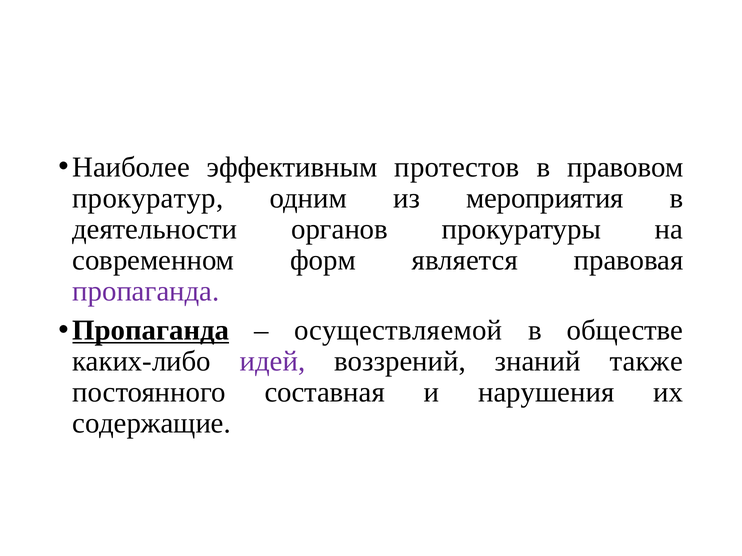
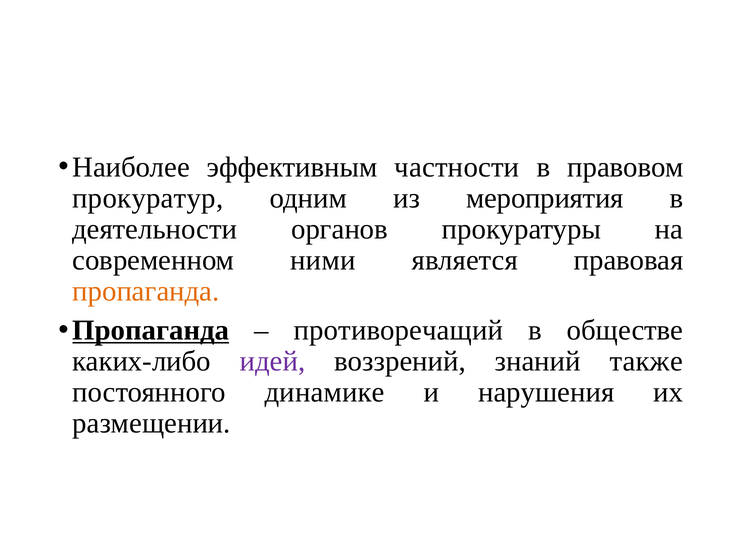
протестов: протестов -> частности (457, 167)
форм: форм -> ними (323, 261)
пропаганда colour: purple -> orange (146, 292)
осуществляемой: осуществляемой -> противоречащий (398, 331)
составная: составная -> динамике (325, 393)
содержащие: содержащие -> размещении (151, 424)
